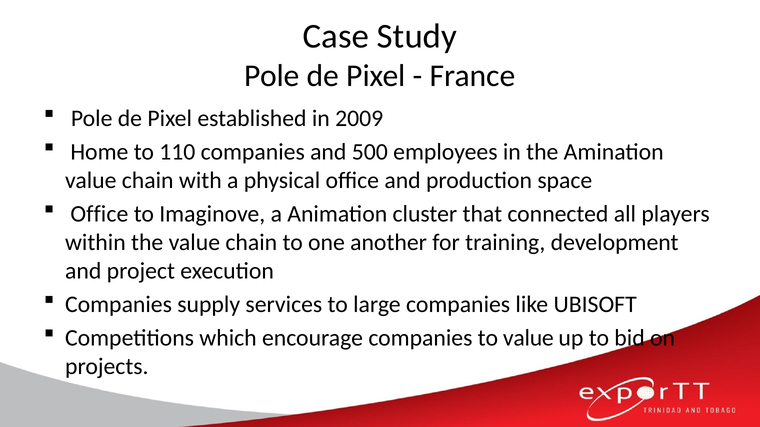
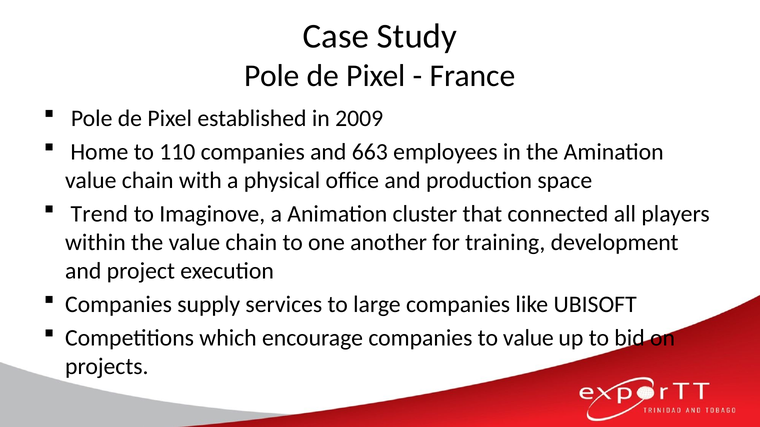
500: 500 -> 663 (370, 152)
Office: Office -> Trend (99, 214)
